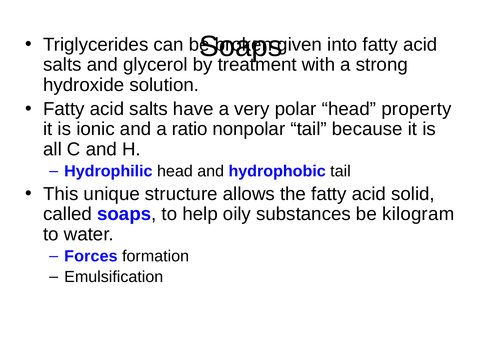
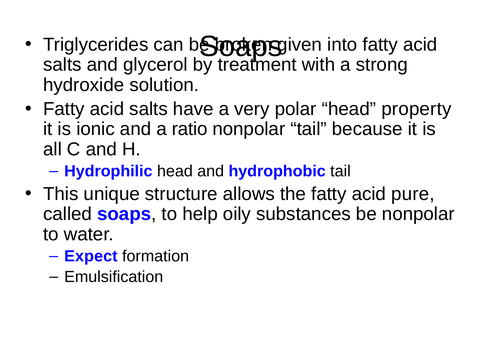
solid: solid -> pure (413, 194)
be kilogram: kilogram -> nonpolar (418, 214)
Forces: Forces -> Expect (91, 257)
